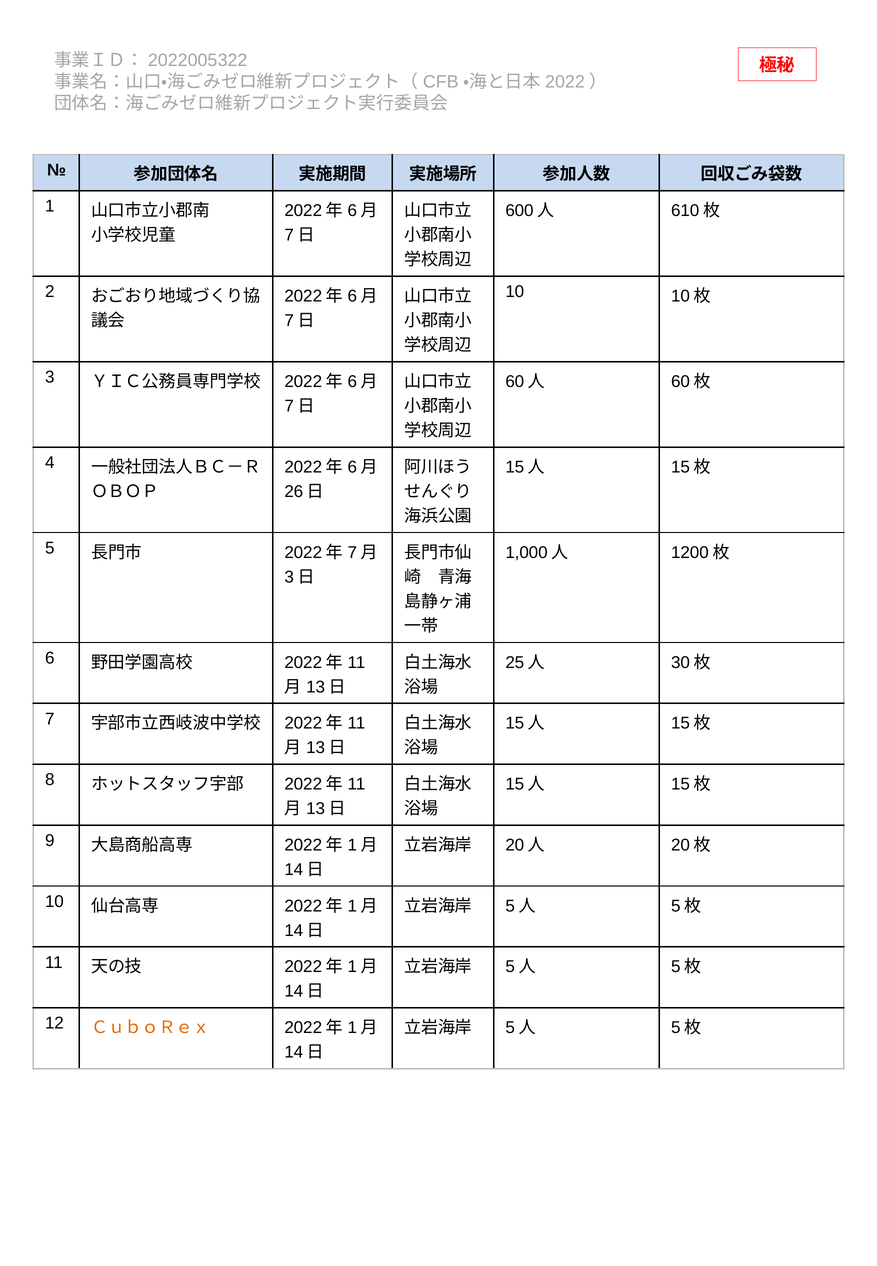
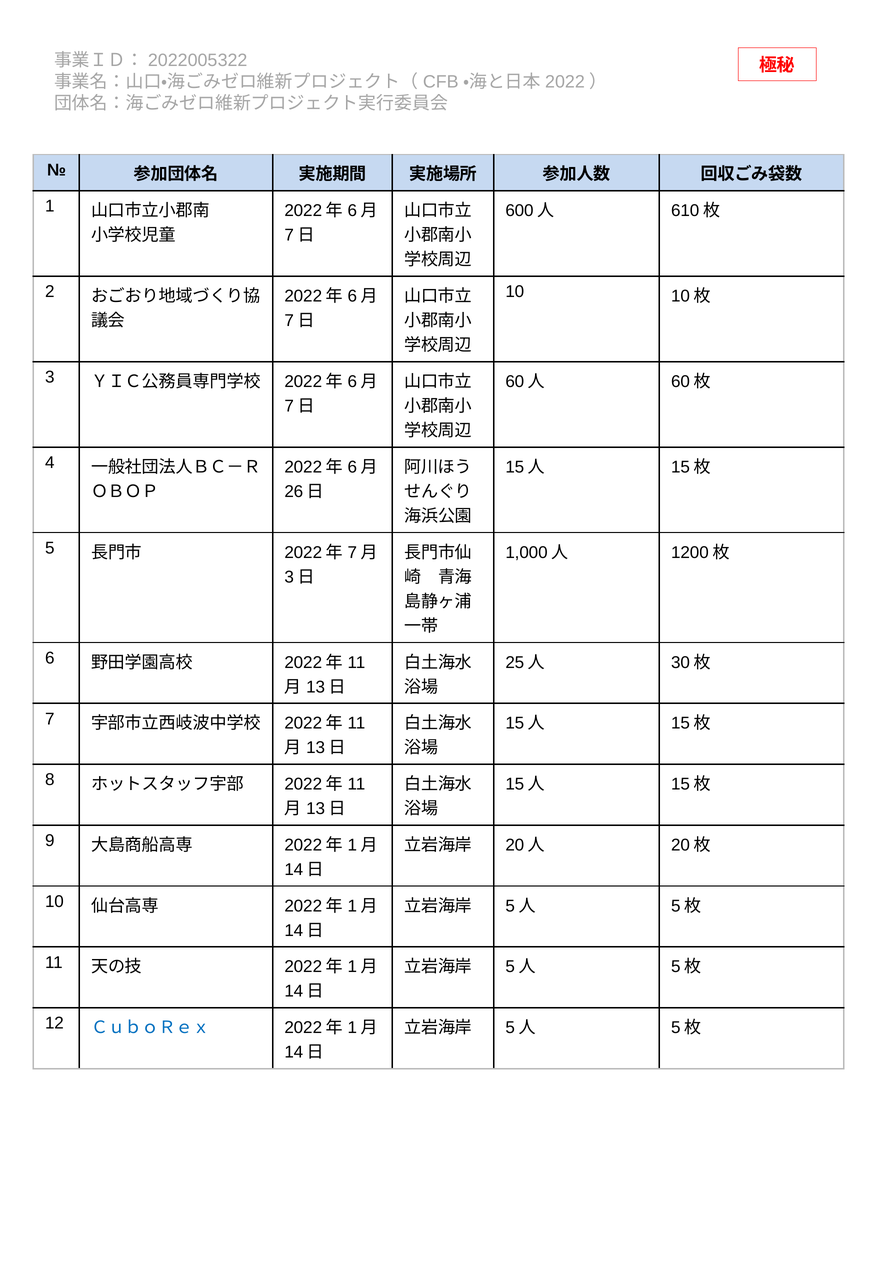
ＣｕｂｏＲｅｘ colour: orange -> blue (150, 1028)
